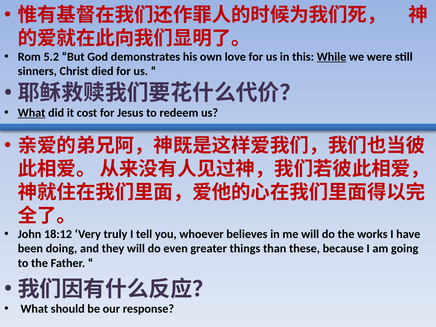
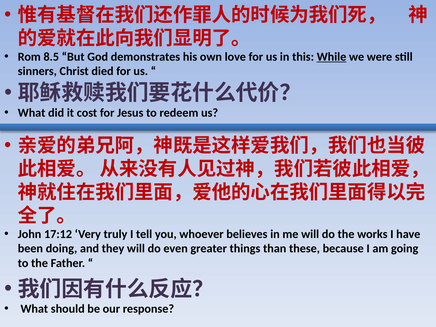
5.2: 5.2 -> 8.5 (51, 57)
What underline: present -> none (32, 113)
18:12: 18:12 -> 17:12 (58, 234)
